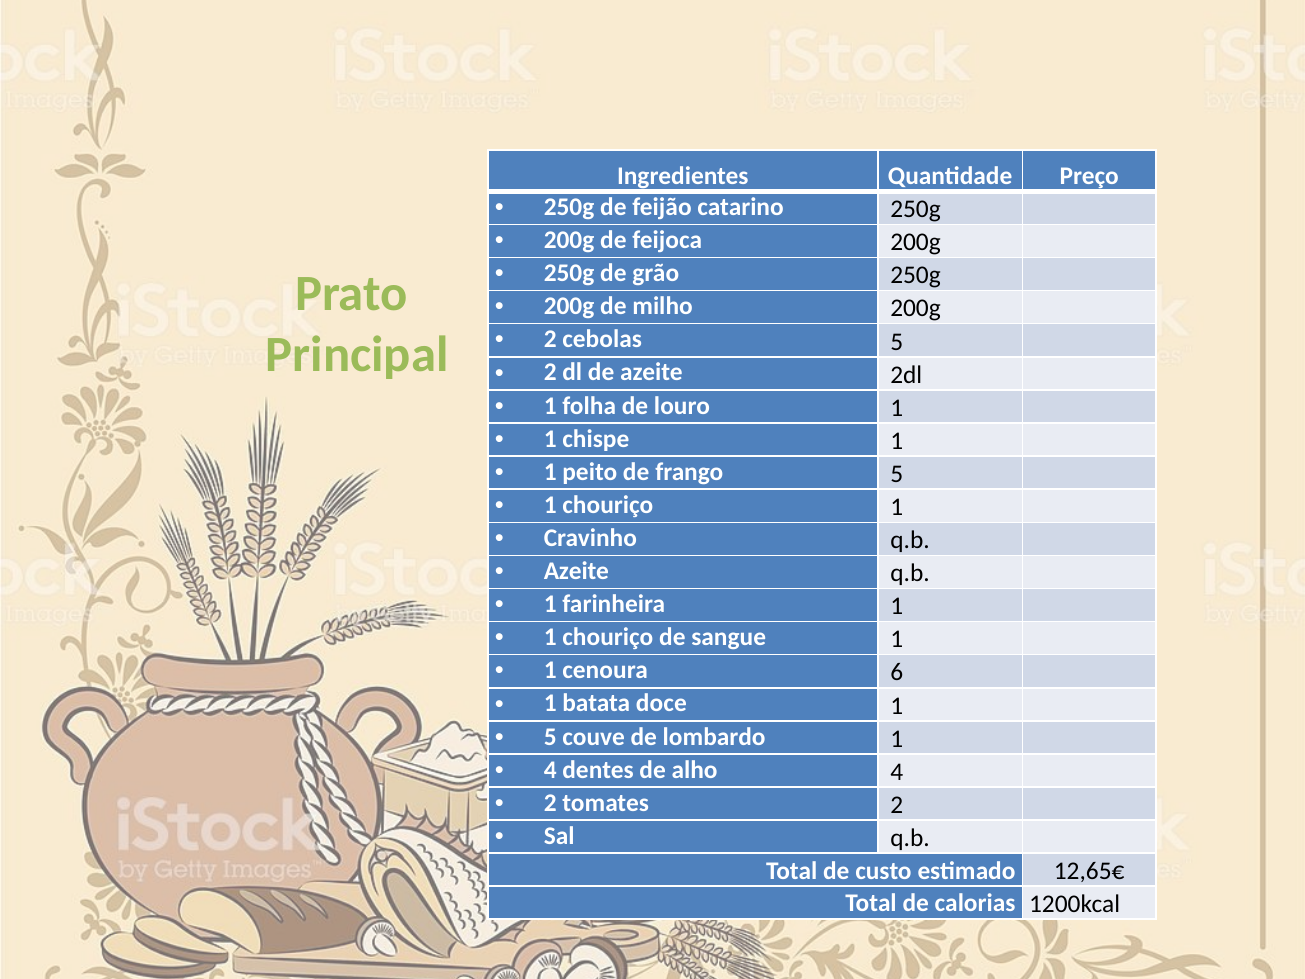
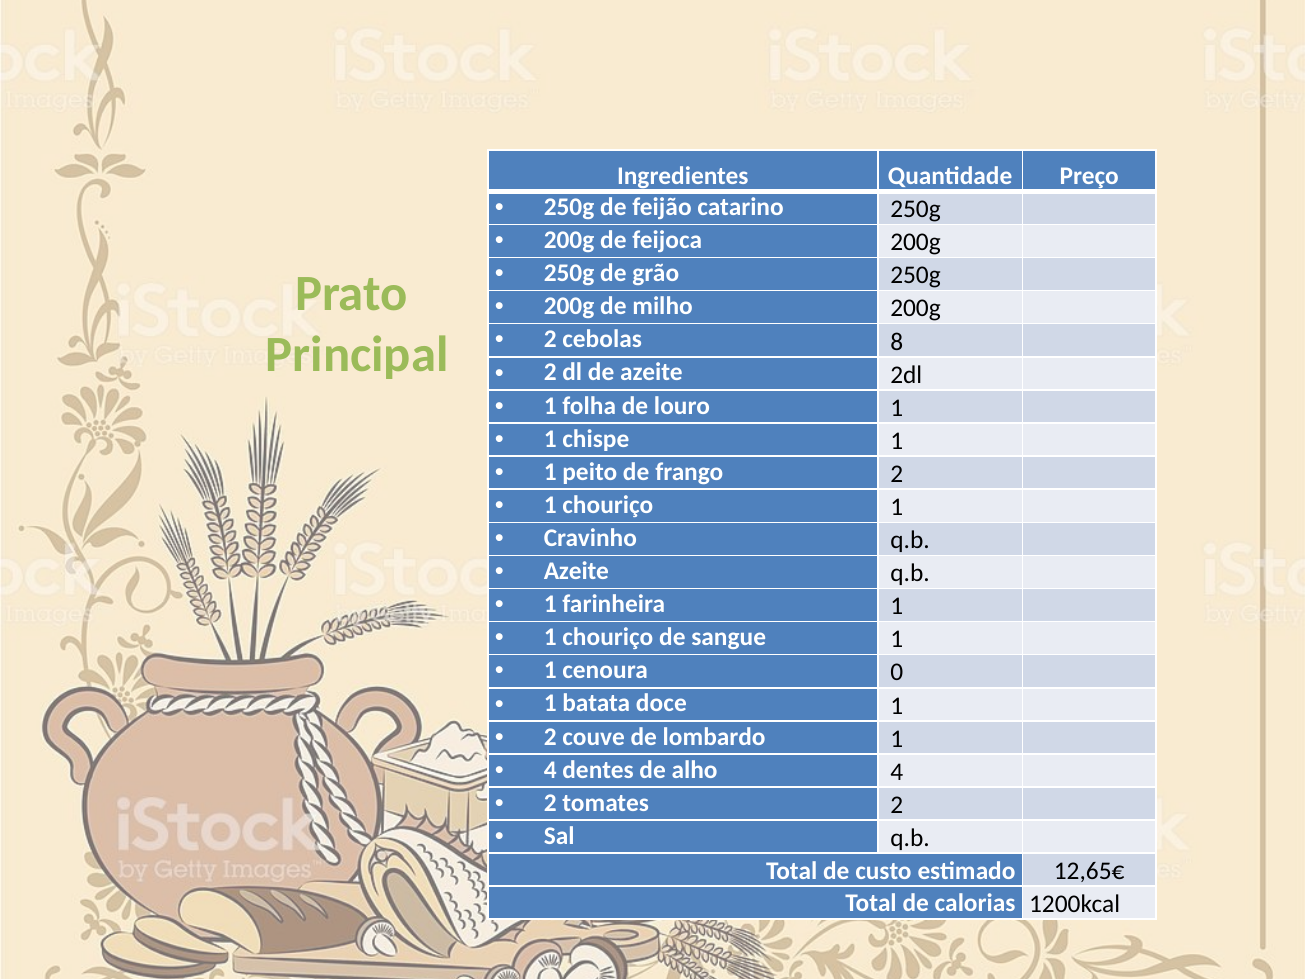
cebolas 5: 5 -> 8 (897, 342)
frango 5: 5 -> 2 (897, 474)
6: 6 -> 0 (897, 672)
5: 5 -> 2 (550, 736)
